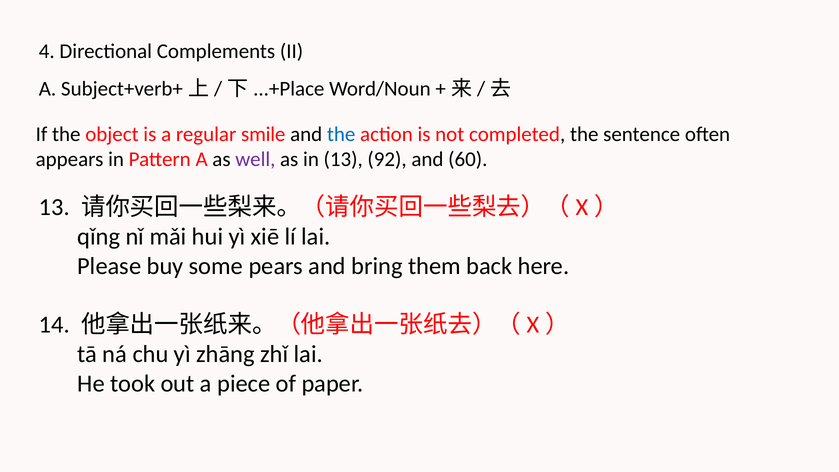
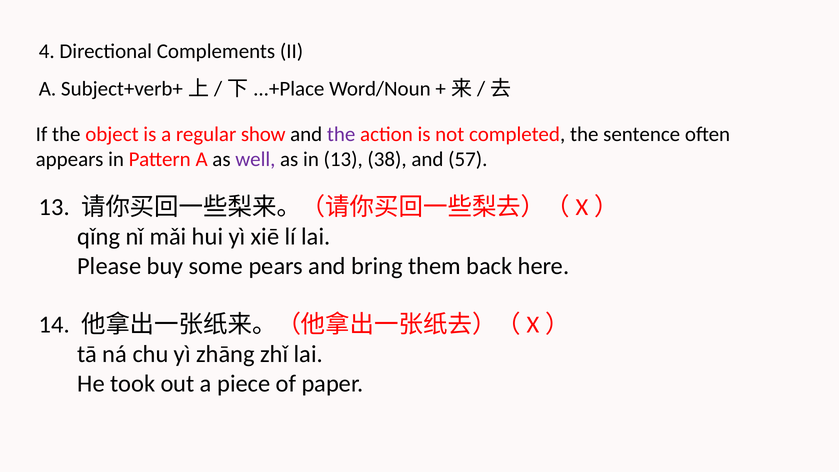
smile: smile -> show (263, 134)
the colour: blue -> purple (341, 134)
92: 92 -> 38 (387, 159)
60: 60 -> 57 (468, 159)
